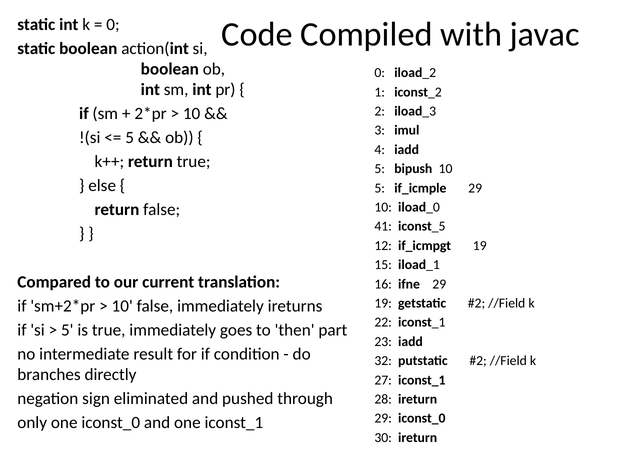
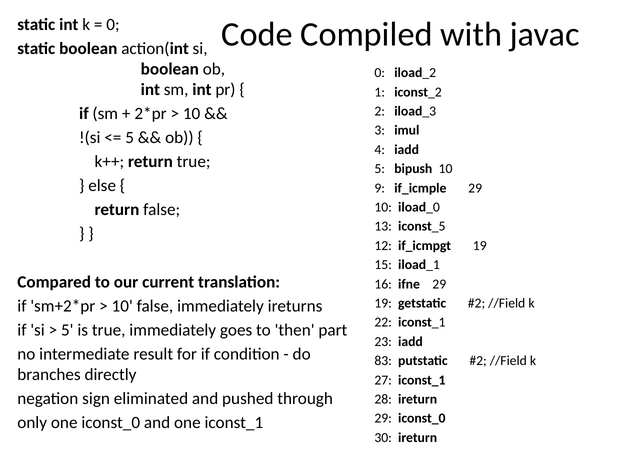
5: 5 -> 9 (380, 188)
41: 41 -> 13 (383, 226)
32: 32 -> 83 (383, 361)
